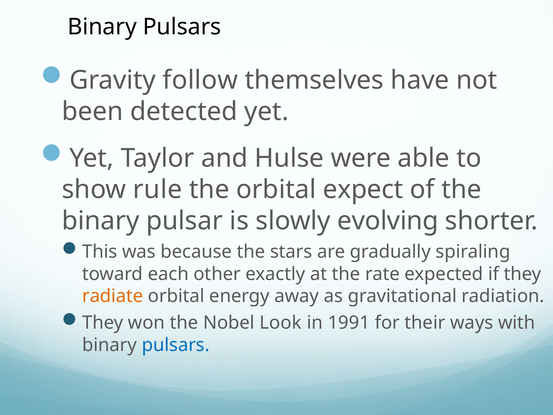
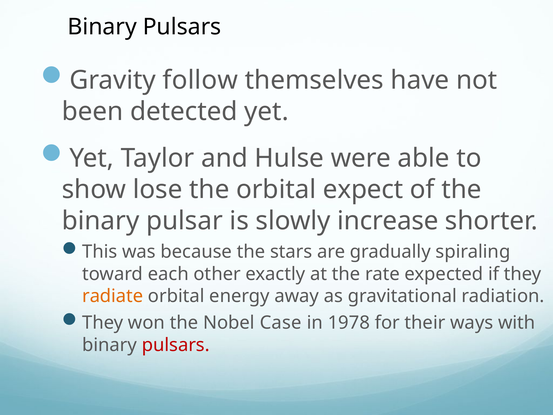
rule: rule -> lose (158, 190)
evolving: evolving -> increase (388, 221)
Look: Look -> Case (281, 323)
1991: 1991 -> 1978 (349, 323)
pulsars colour: blue -> red (176, 345)
